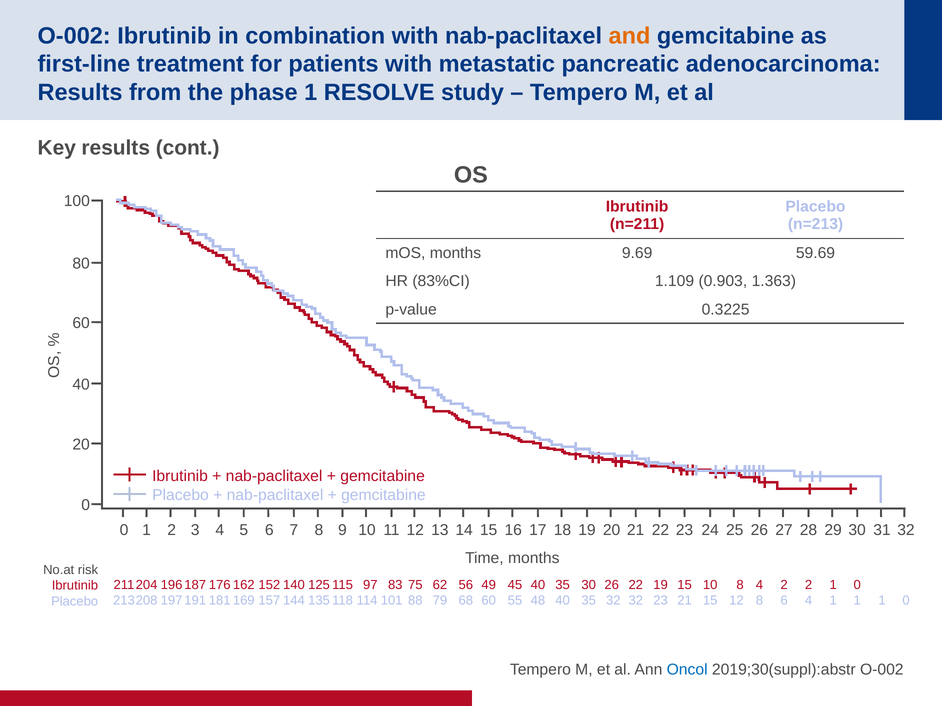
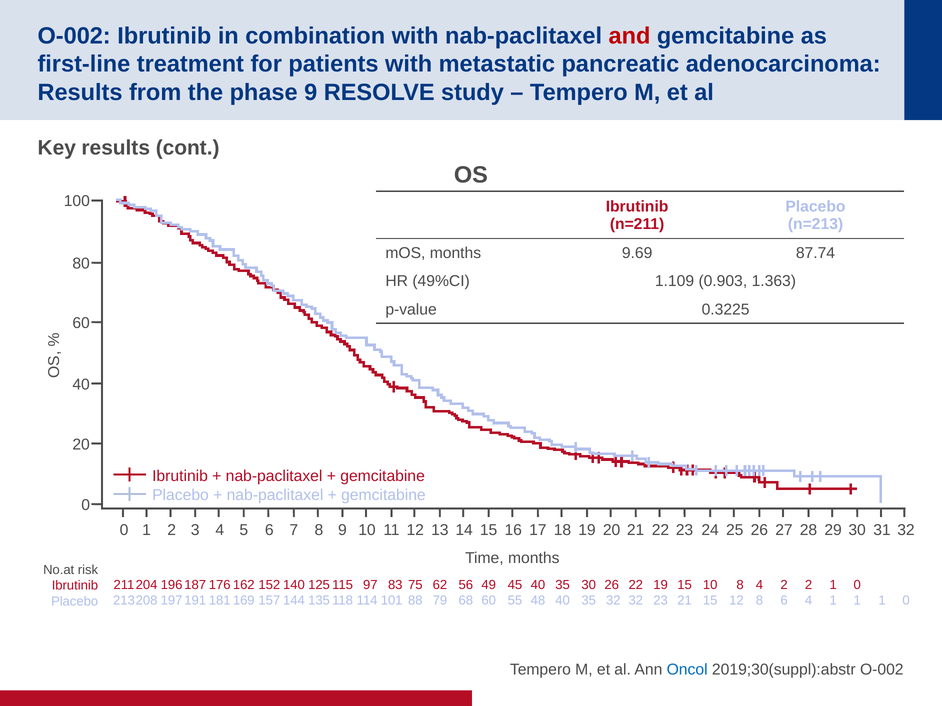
and colour: orange -> red (629, 36)
phase 1: 1 -> 9 (311, 92)
59.69: 59.69 -> 87.74 (815, 253)
83%CI: 83%CI -> 49%CI (441, 281)
